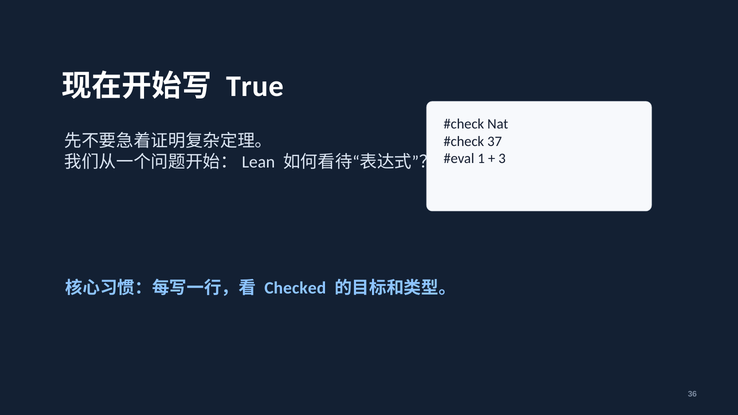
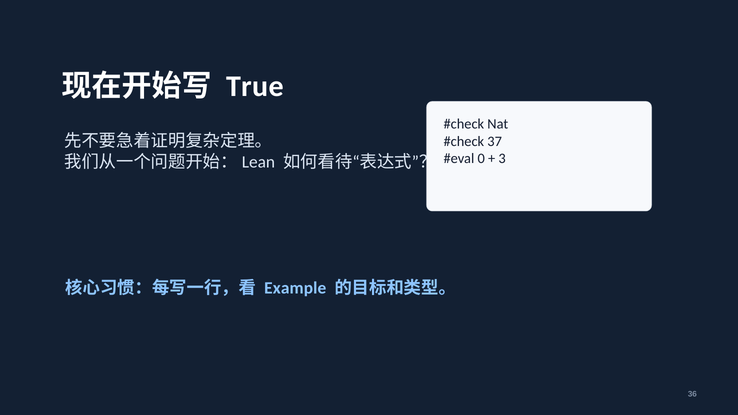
1: 1 -> 0 (481, 159)
Checked: Checked -> Example (295, 288)
